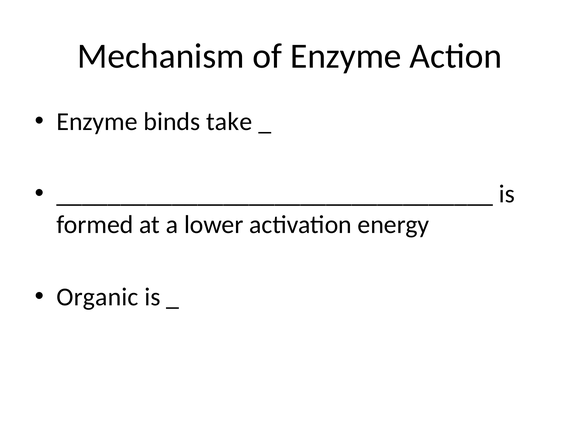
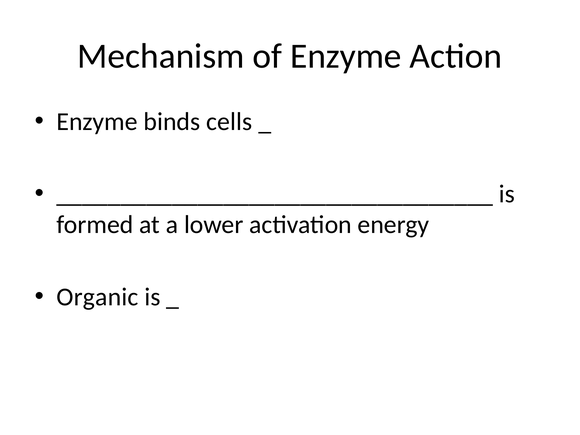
take: take -> cells (229, 122)
